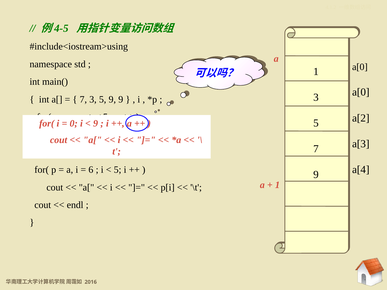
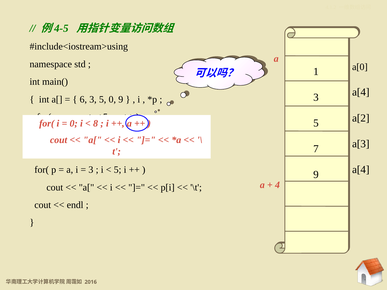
a[0: a[0 -> a[4 (361, 92)
7: 7 -> 6 (83, 99)
5 9: 9 -> 0 (112, 99)
9: 9 -> 8 (96, 124)
6: 6 -> 3 (91, 170)
1: 1 -> 4 (277, 185)
